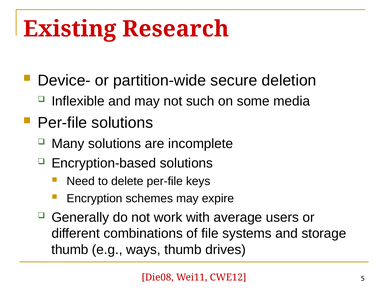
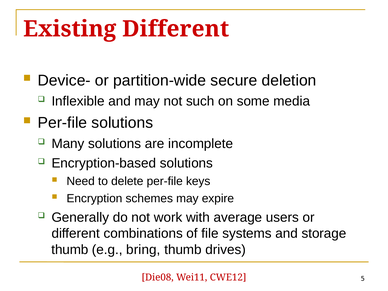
Existing Research: Research -> Different (176, 29)
ways: ways -> bring (143, 250)
